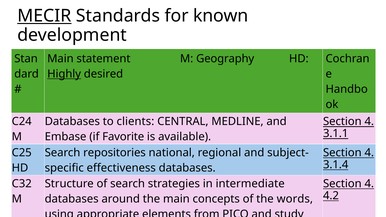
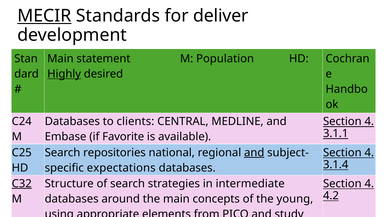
known: known -> deliver (221, 16)
Geography: Geography -> Population (225, 59)
and underline: none -> present (254, 153)
effectiveness: effectiveness -> expectations (121, 168)
C32 underline: none -> present (22, 184)
words: words -> young (295, 199)
